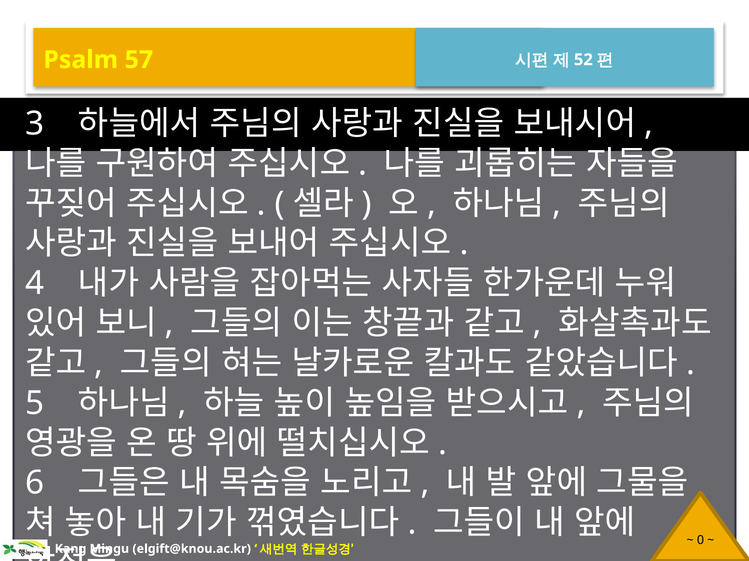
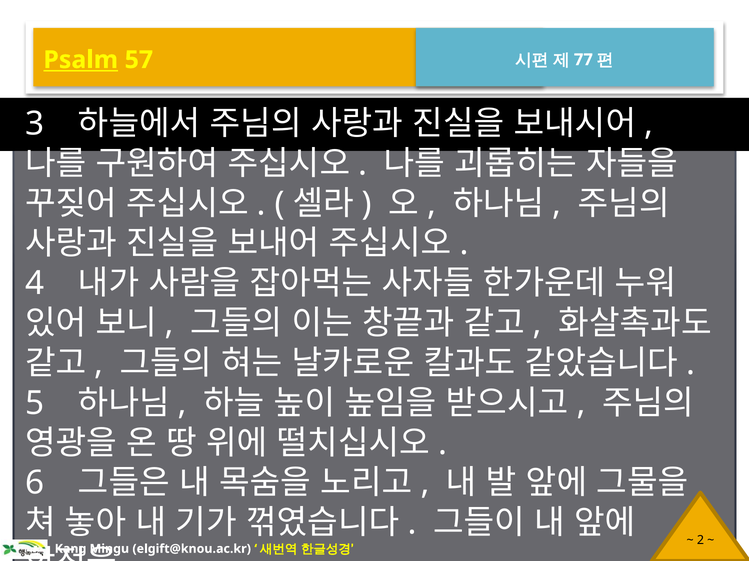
Psalm underline: none -> present (81, 60)
52: 52 -> 77 (583, 60)
0: 0 -> 2 (700, 541)
